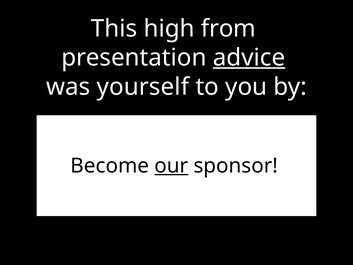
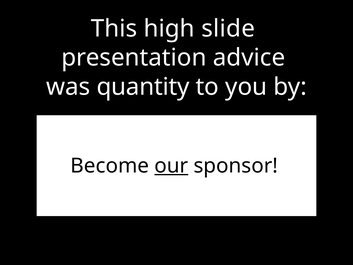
from: from -> slide (228, 29)
advice underline: present -> none (249, 58)
yourself: yourself -> quantity (143, 87)
